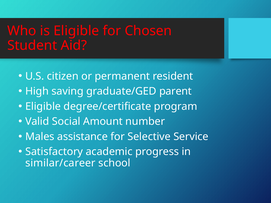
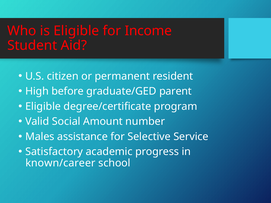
Chosen: Chosen -> Income (148, 31)
saving: saving -> before (68, 91)
similar/career: similar/career -> known/career (60, 163)
